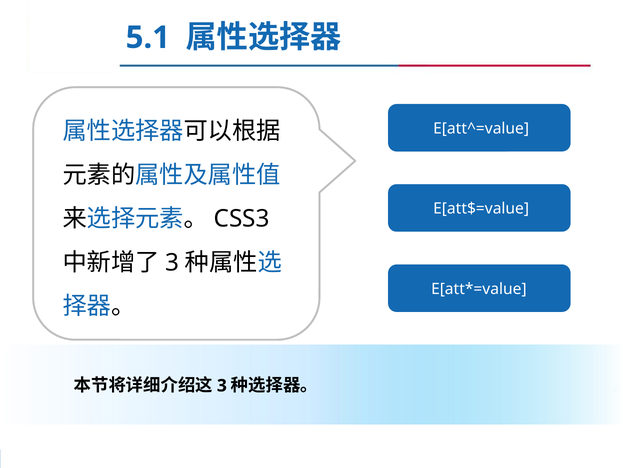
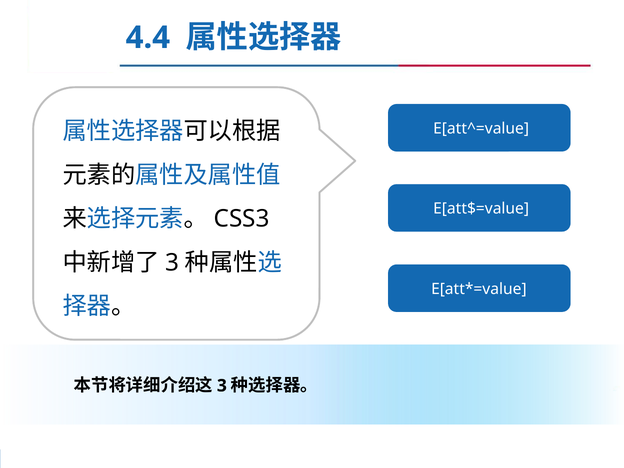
5.1: 5.1 -> 4.4 (148, 38)
